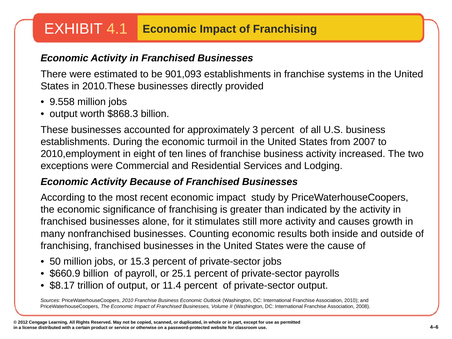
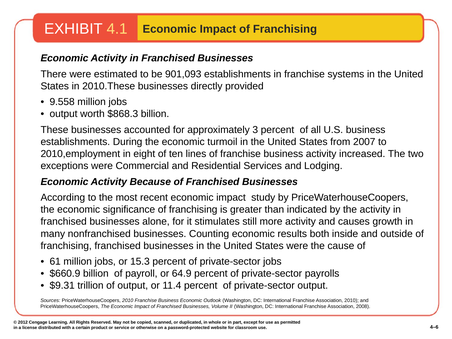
50: 50 -> 61 (55, 262)
25.1: 25.1 -> 64.9 (182, 274)
$8.17: $8.17 -> $9.31 (62, 286)
